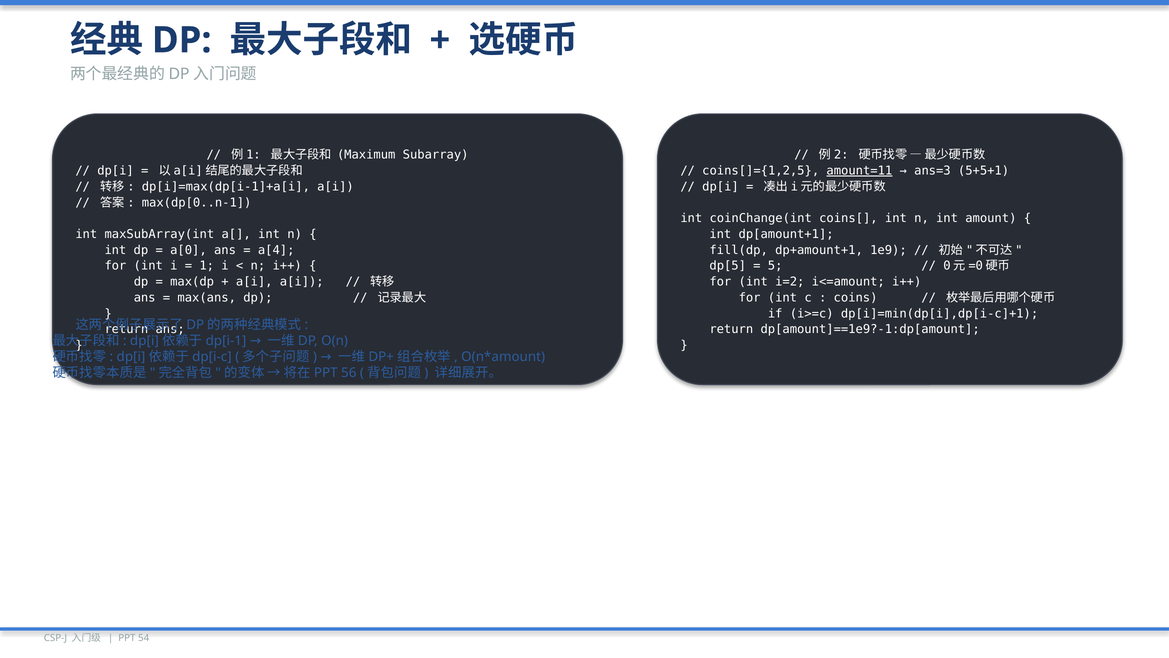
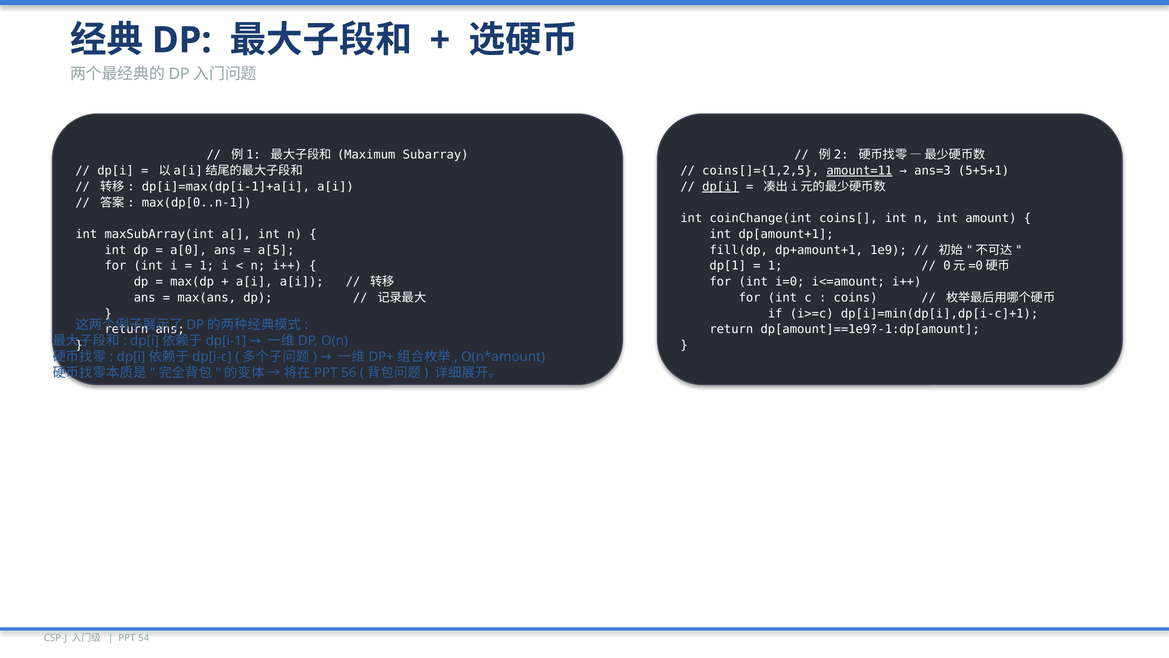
dp[i underline: none -> present (721, 187)
a[4: a[4 -> a[5 (276, 250)
dp[5: dp[5 -> dp[1 (728, 266)
5: 5 -> 1 (775, 266)
i=2: i=2 -> i=0 (790, 282)
